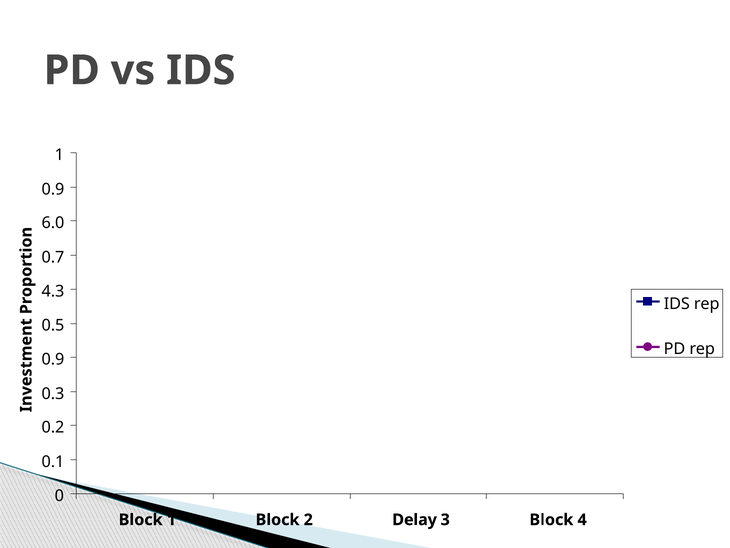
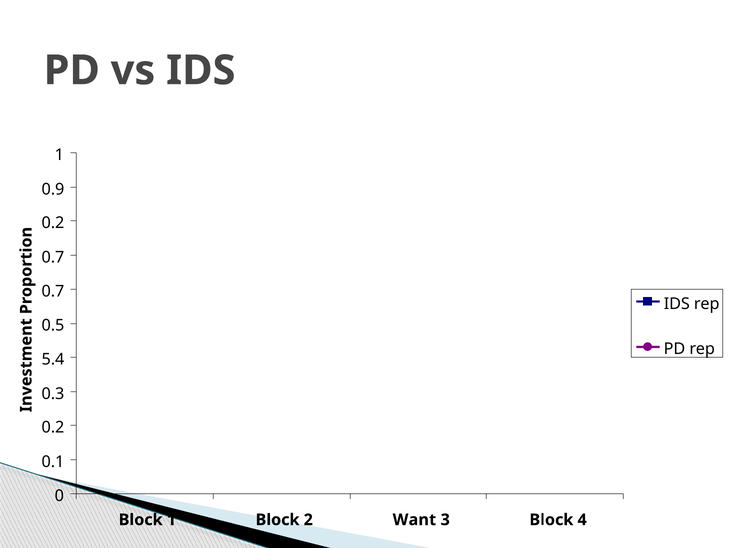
6.0: 6.0 -> 0.2 (53, 223)
4.3: 4.3 -> 0.7 (53, 291)
0.9: 0.9 -> 5.4 (53, 359)
Delay: Delay -> Want (414, 519)
